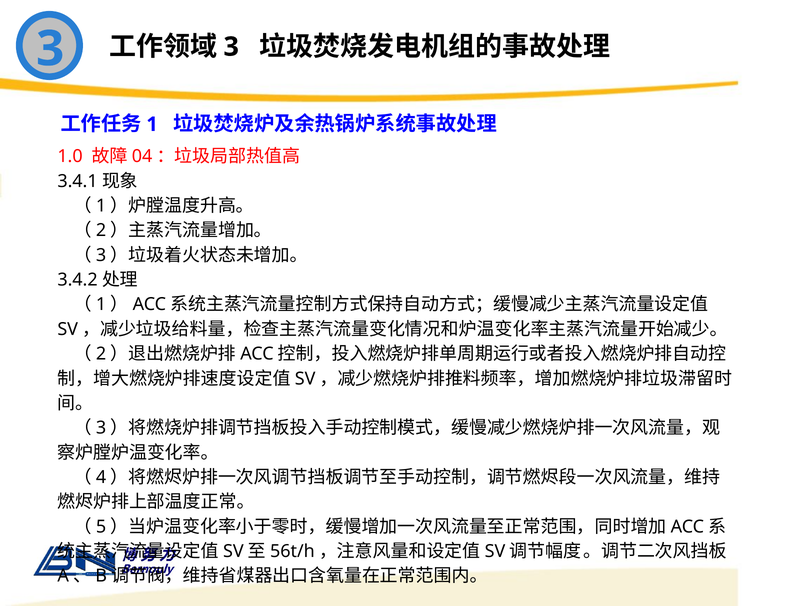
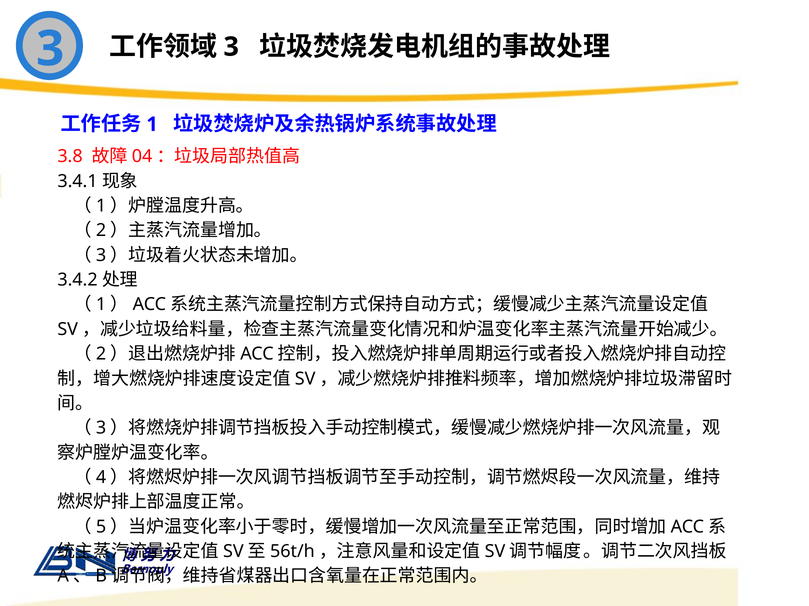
1.0: 1.0 -> 3.8 (70, 157)
